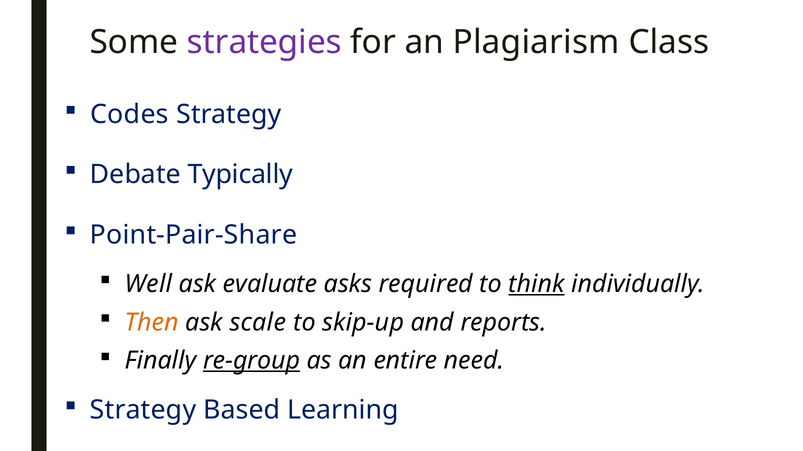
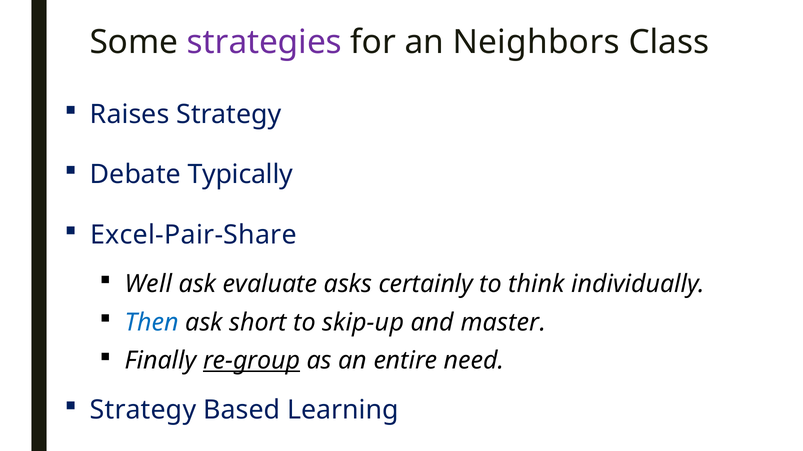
Plagiarism: Plagiarism -> Neighbors (536, 42)
Codes: Codes -> Raises (130, 115)
Point-Pair-Share: Point-Pair-Share -> Excel-Pair-Share (194, 235)
required: required -> certainly (426, 285)
think underline: present -> none (536, 285)
Then colour: orange -> blue (152, 323)
scale: scale -> short (258, 323)
reports: reports -> master (503, 323)
